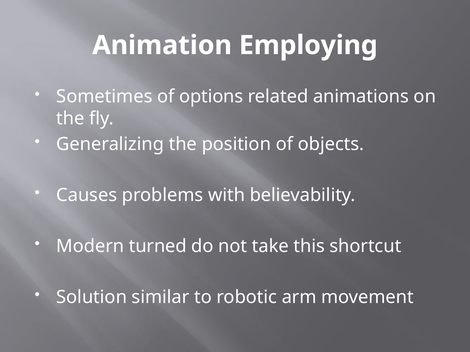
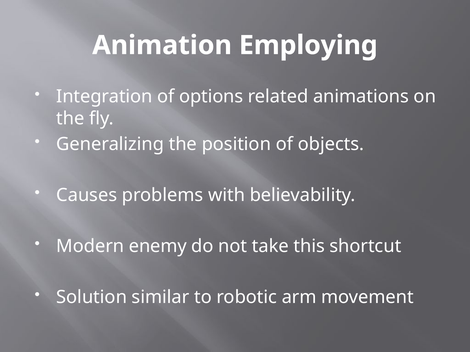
Sometimes: Sometimes -> Integration (104, 97)
turned: turned -> enemy (158, 246)
